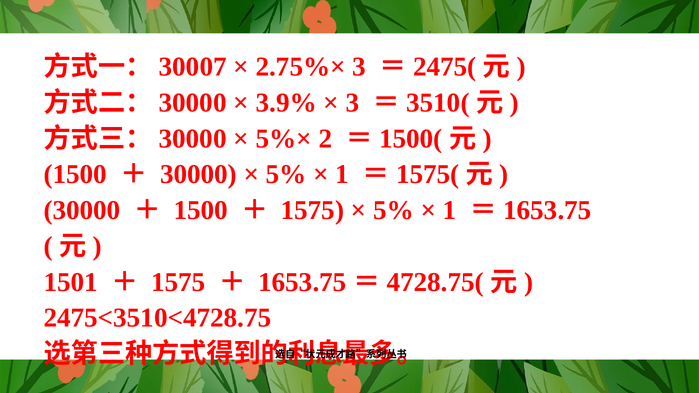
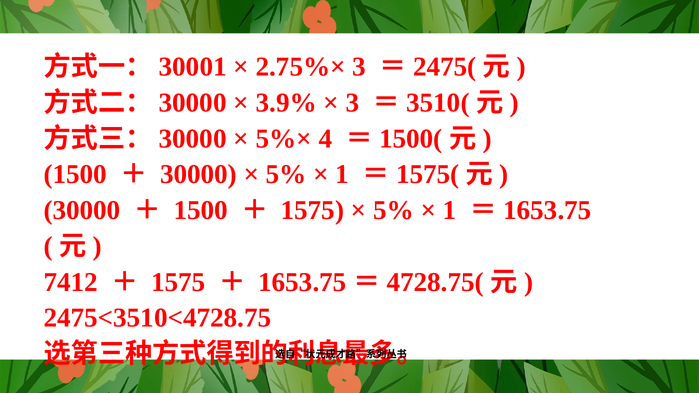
30007: 30007 -> 30001 (193, 67)
2: 2 -> 4 (325, 139)
1501: 1501 -> 7412 (71, 282)
